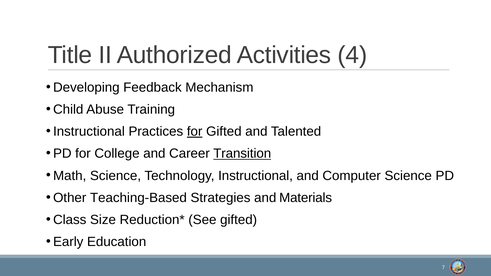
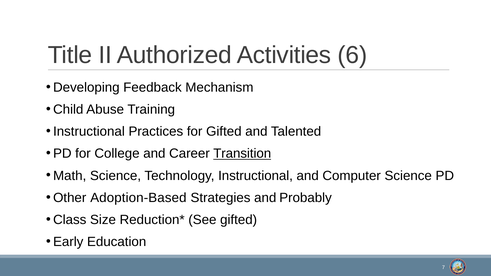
4: 4 -> 6 (352, 55)
for underline: present -> none (195, 132)
Teaching-Based: Teaching-Based -> Adoption-Based (138, 198)
Materials: Materials -> Probably (306, 198)
